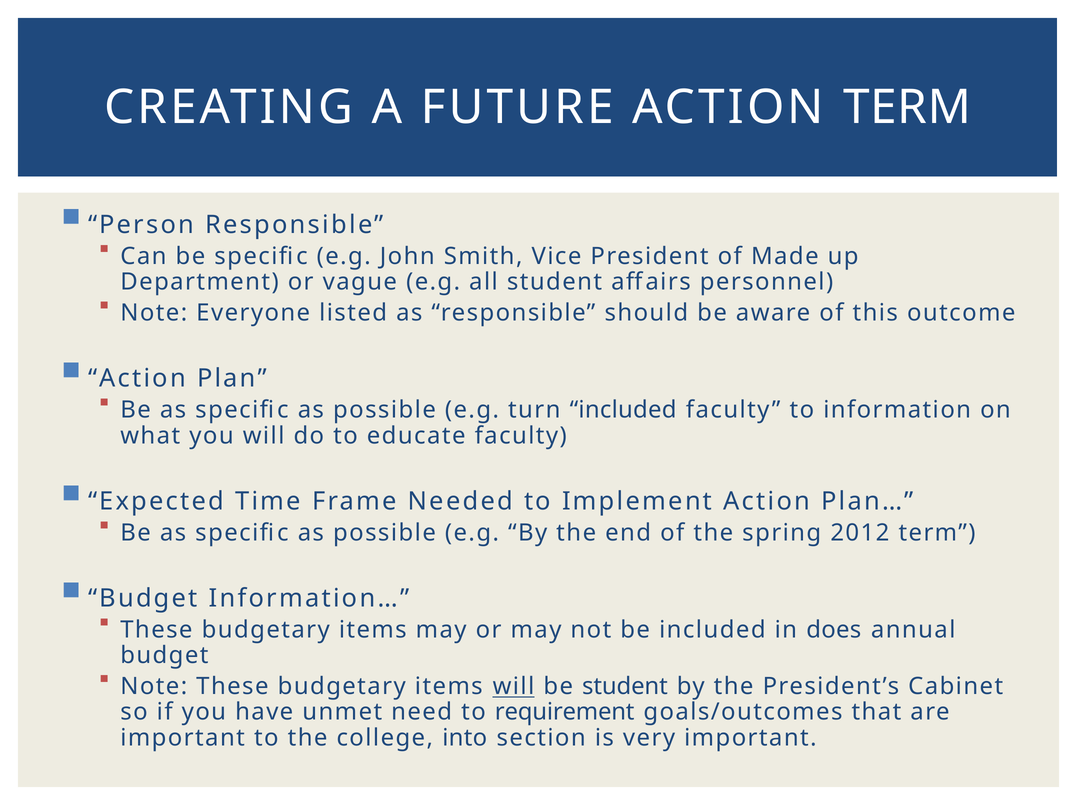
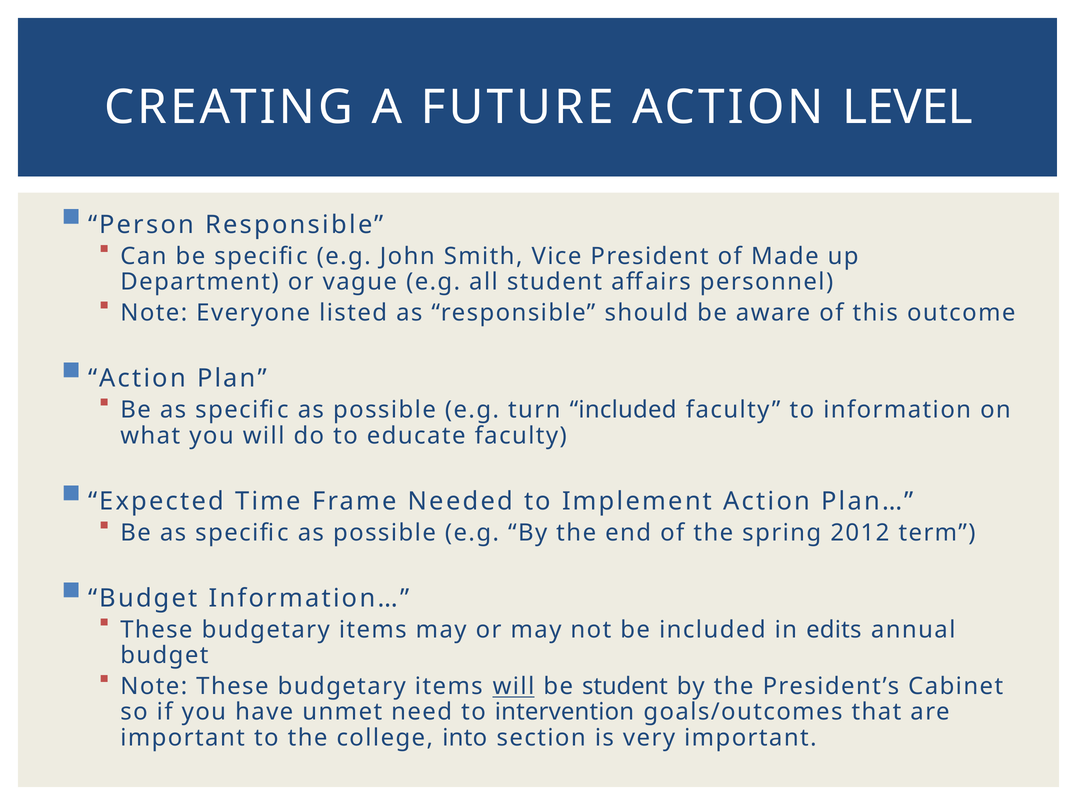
ACTION TERM: TERM -> LEVEL (908, 107)
does: does -> edits (834, 630)
requirement: requirement -> intervention (565, 712)
